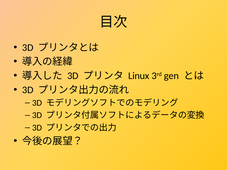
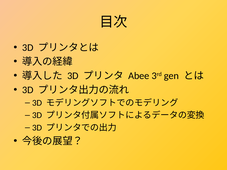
Linux: Linux -> Abee (139, 76)
